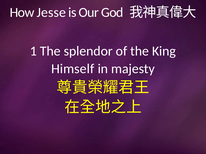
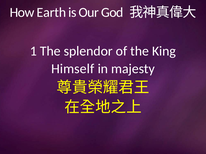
Jesse: Jesse -> Earth (51, 13)
